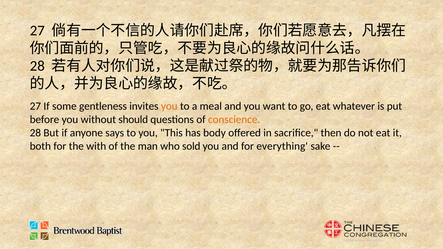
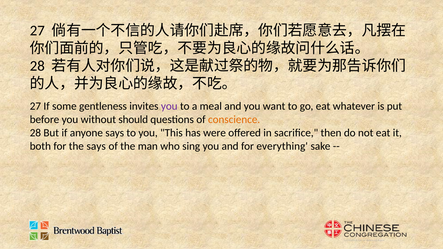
you colour: orange -> purple (169, 106)
body: body -> were (215, 133)
the with: with -> says (96, 146)
sold: sold -> sing (191, 146)
